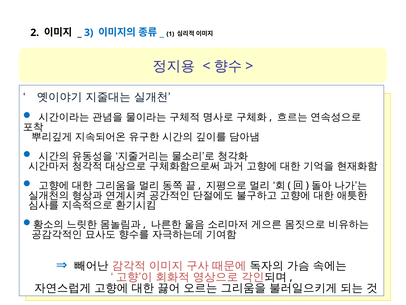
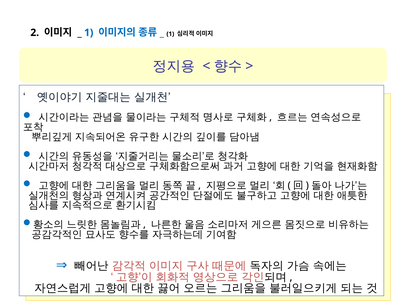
3: 3 -> 1 (89, 33)
